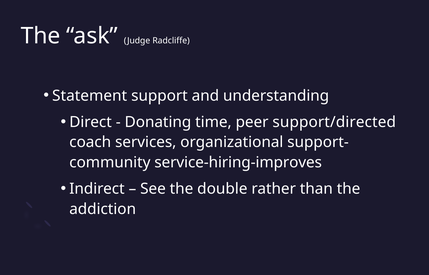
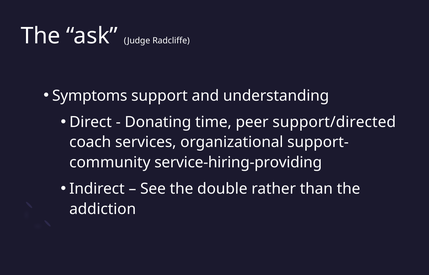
Statement: Statement -> Symptoms (90, 96)
service-hiring-improves: service-hiring-improves -> service-hiring-providing (238, 162)
